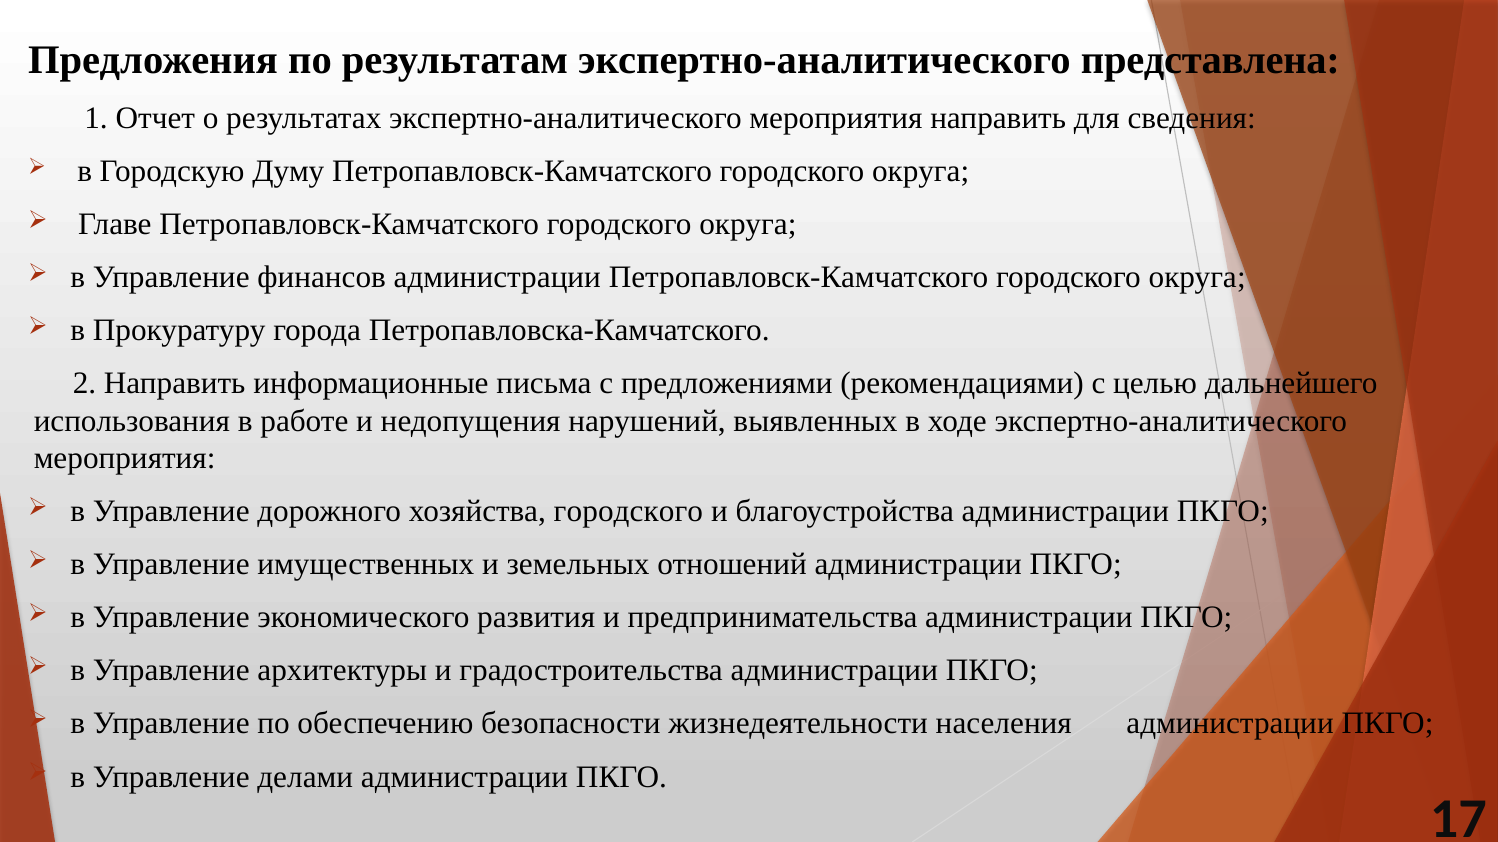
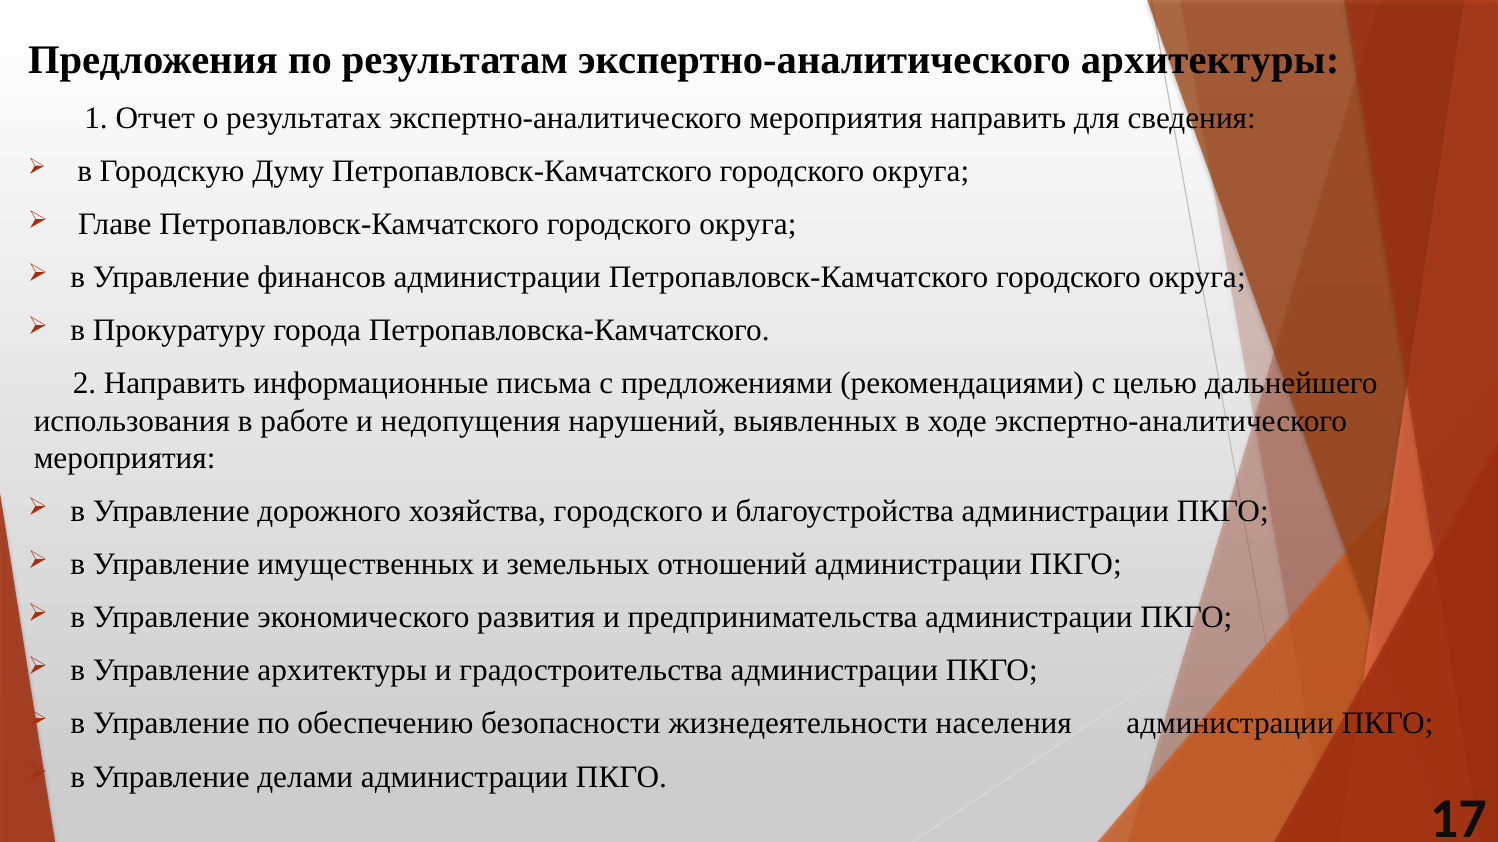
экспертно-аналитического представлена: представлена -> архитектуры (1210, 60)
